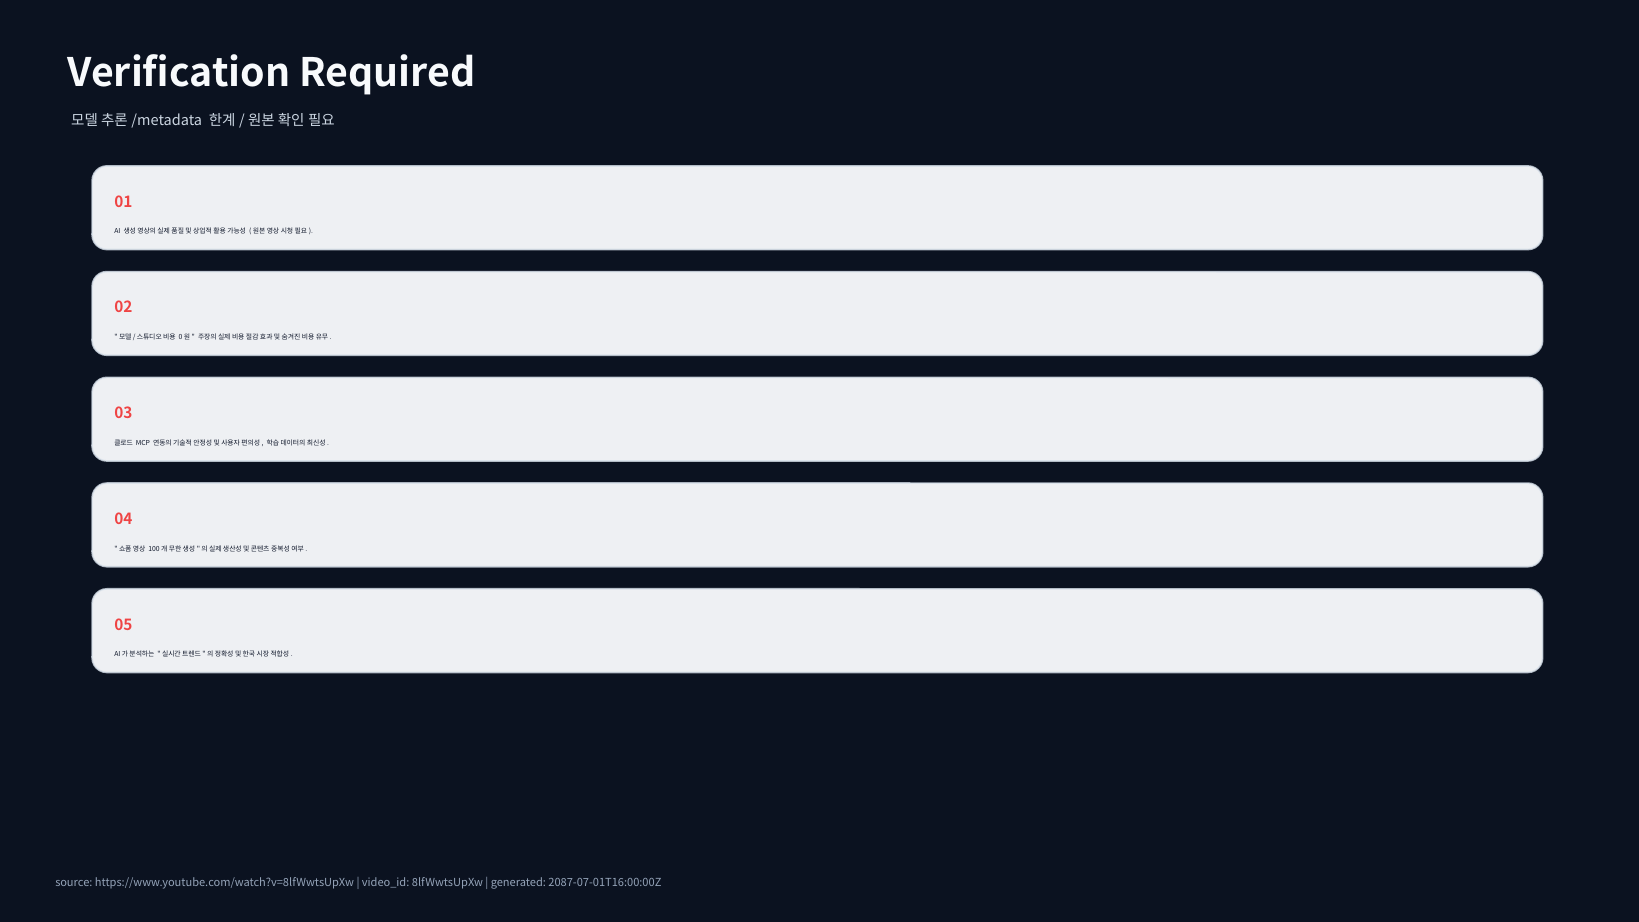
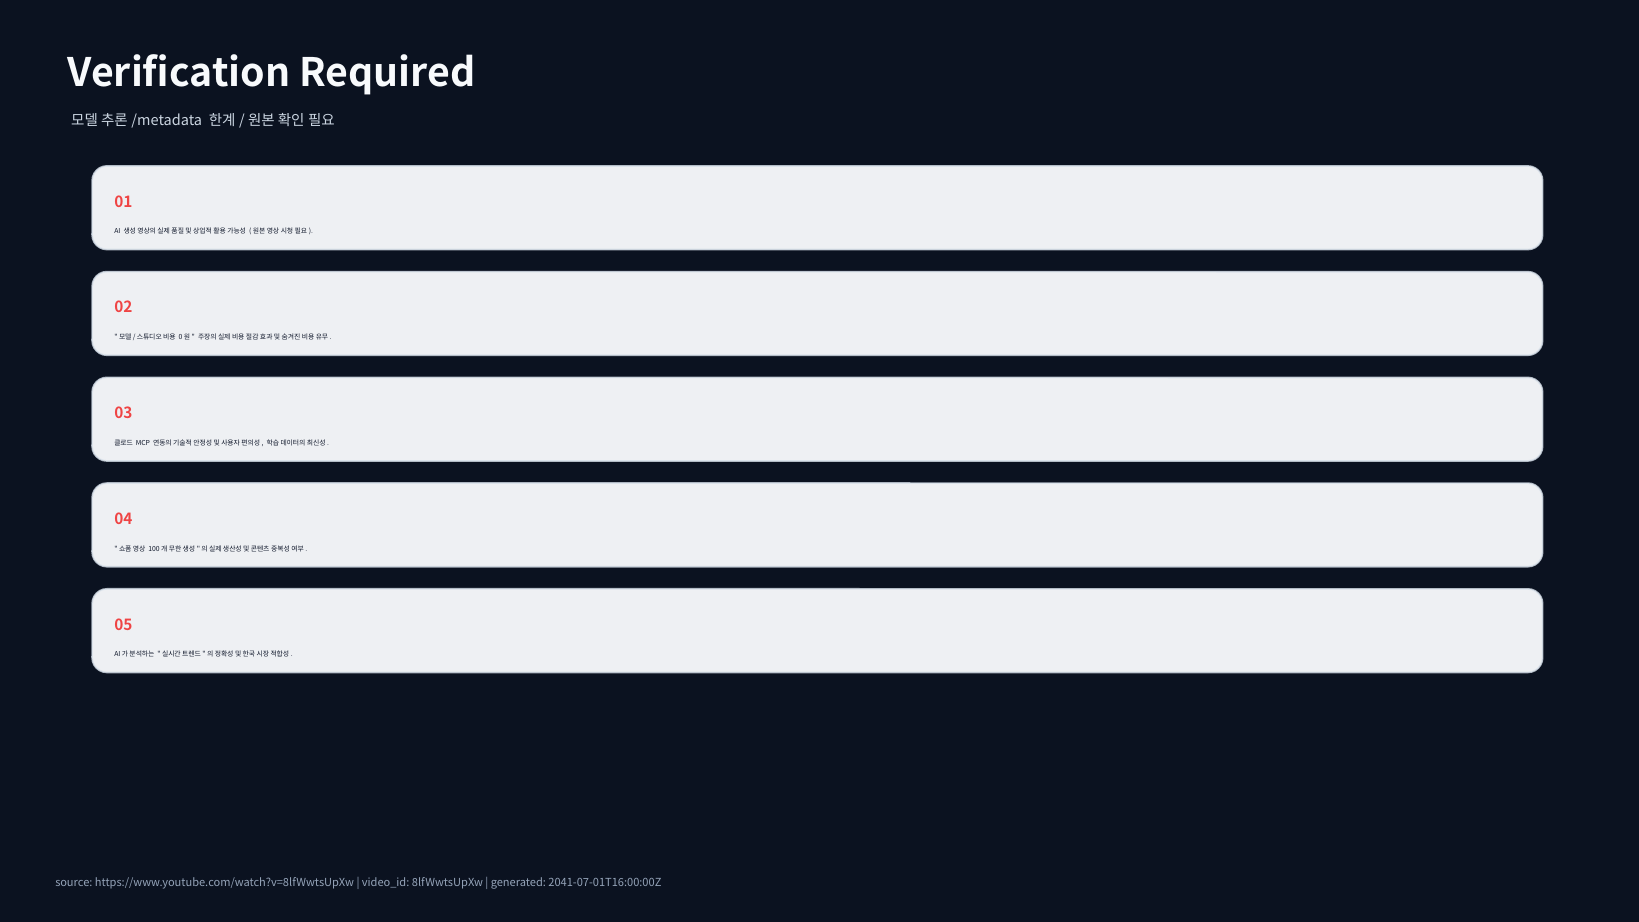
2087-07-01T16:00:00Z: 2087-07-01T16:00:00Z -> 2041-07-01T16:00:00Z (605, 883)
